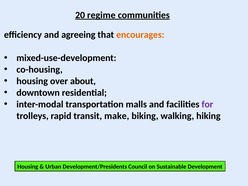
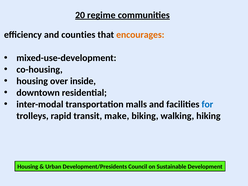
agreeing: agreeing -> counties (78, 35)
about: about -> inside (83, 81)
for colour: purple -> blue (207, 104)
